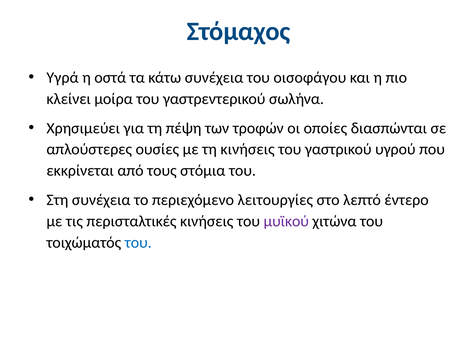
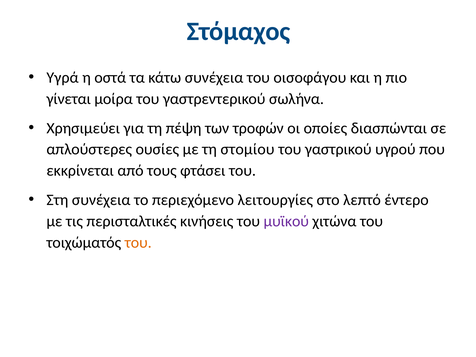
κλείνει: κλείνει -> γίνεται (69, 99)
τη κινήσεις: κινήσεις -> στομίου (248, 149)
στόμια: στόμια -> φτάσει (203, 171)
του colour: blue -> orange (138, 243)
